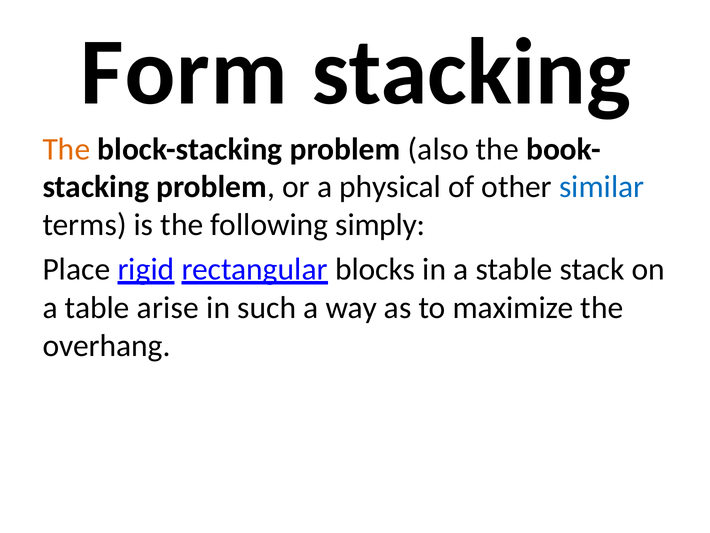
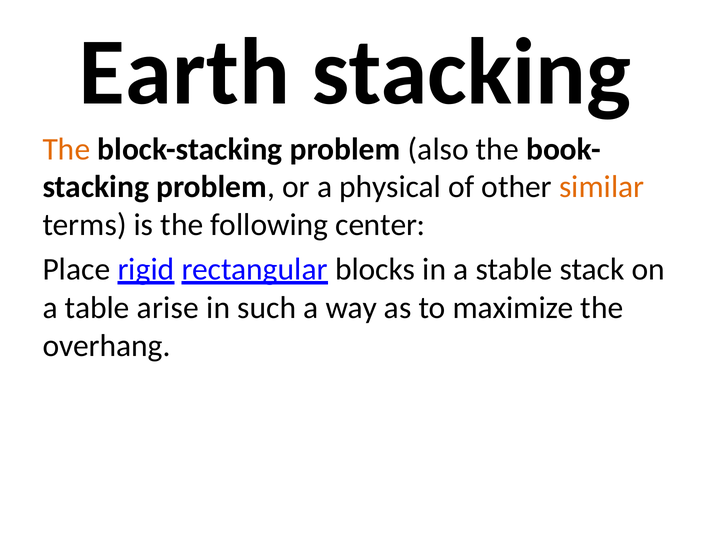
Form: Form -> Earth (184, 72)
similar colour: blue -> orange (602, 187)
simply: simply -> center (380, 225)
